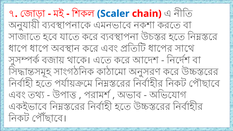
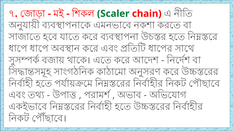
Scaler colour: blue -> green (113, 14)
